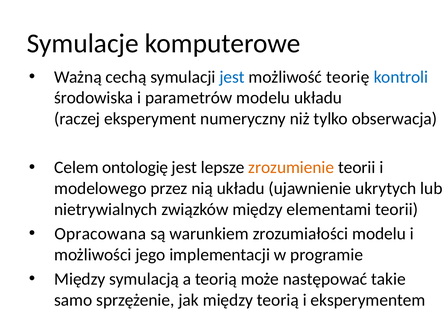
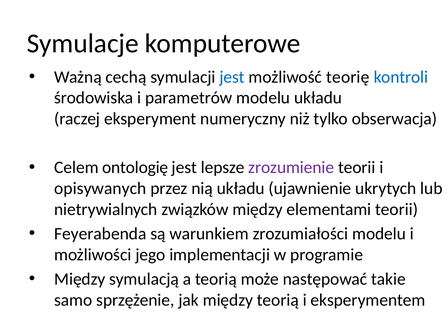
zrozumienie colour: orange -> purple (291, 168)
modelowego: modelowego -> opisywanych (100, 188)
Opracowana: Opracowana -> Feyerabenda (100, 234)
